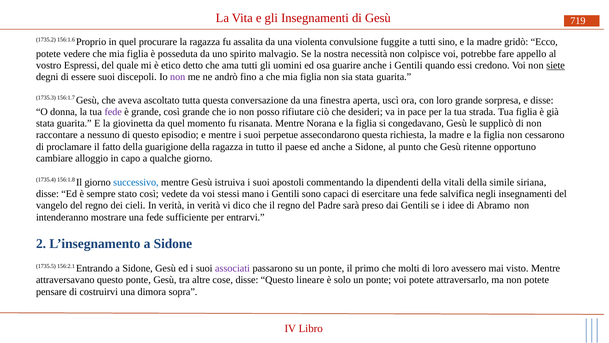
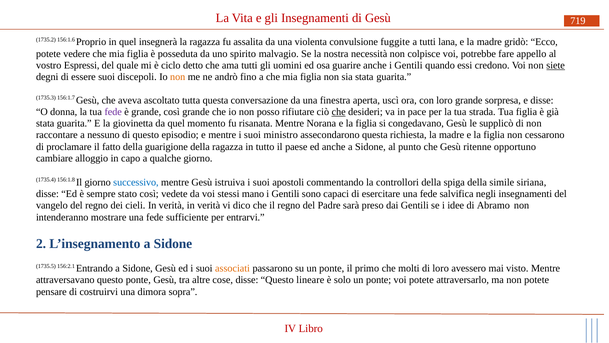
procurare: procurare -> insegnerà (158, 42)
sino: sino -> lana (448, 42)
etico: etico -> ciclo (171, 65)
non colour: purple -> orange (178, 77)
che underline: none -> present (339, 112)
perpetue: perpetue -> ministro (281, 135)
dipendenti: dipendenti -> controllori (397, 182)
vitali: vitali -> spiga (454, 182)
associati colour: purple -> orange (232, 268)
